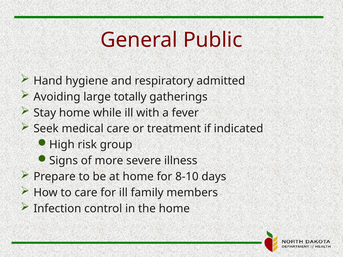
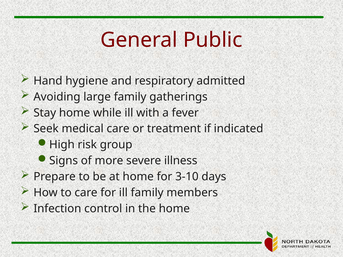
large totally: totally -> family (130, 97)
8-10: 8-10 -> 3-10 (187, 177)
